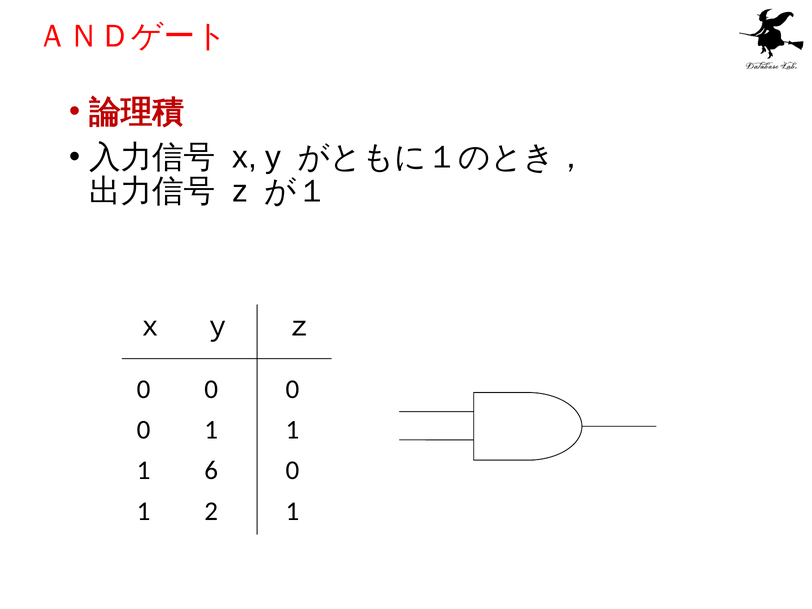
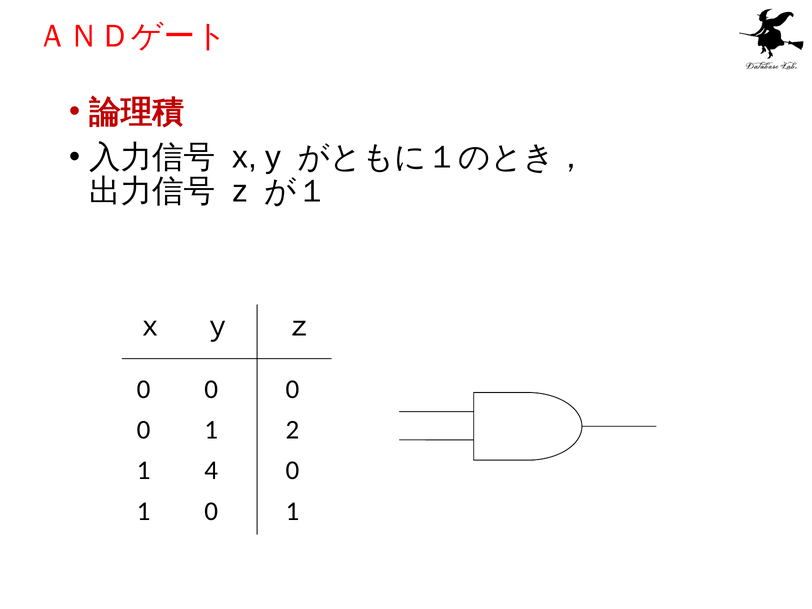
0 1 1: 1 -> 2 (292, 430)
6: 6 -> 4 (211, 471)
1 2: 2 -> 0 (211, 511)
